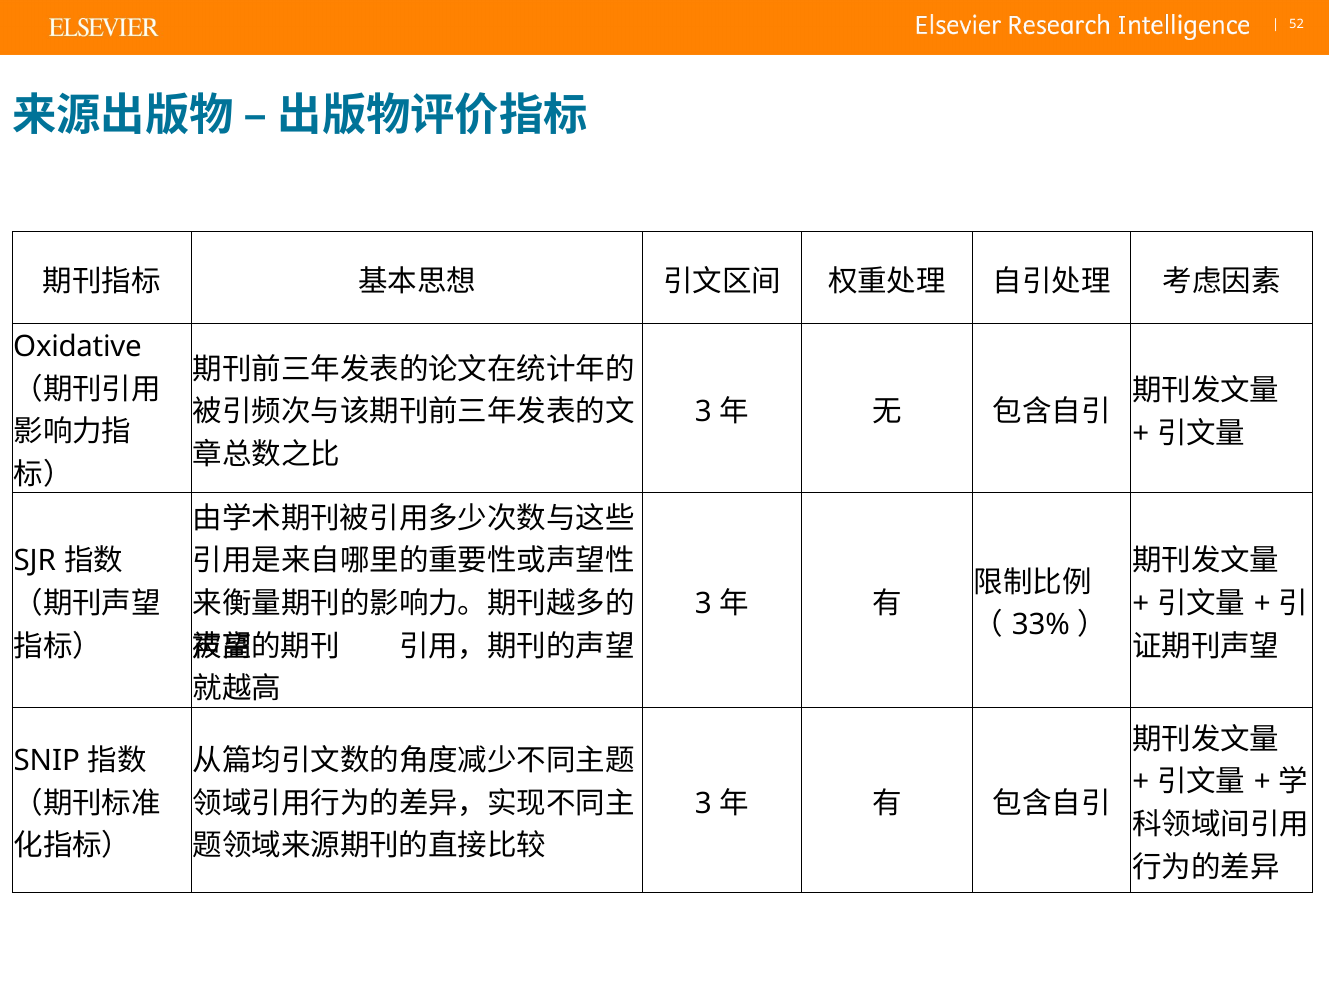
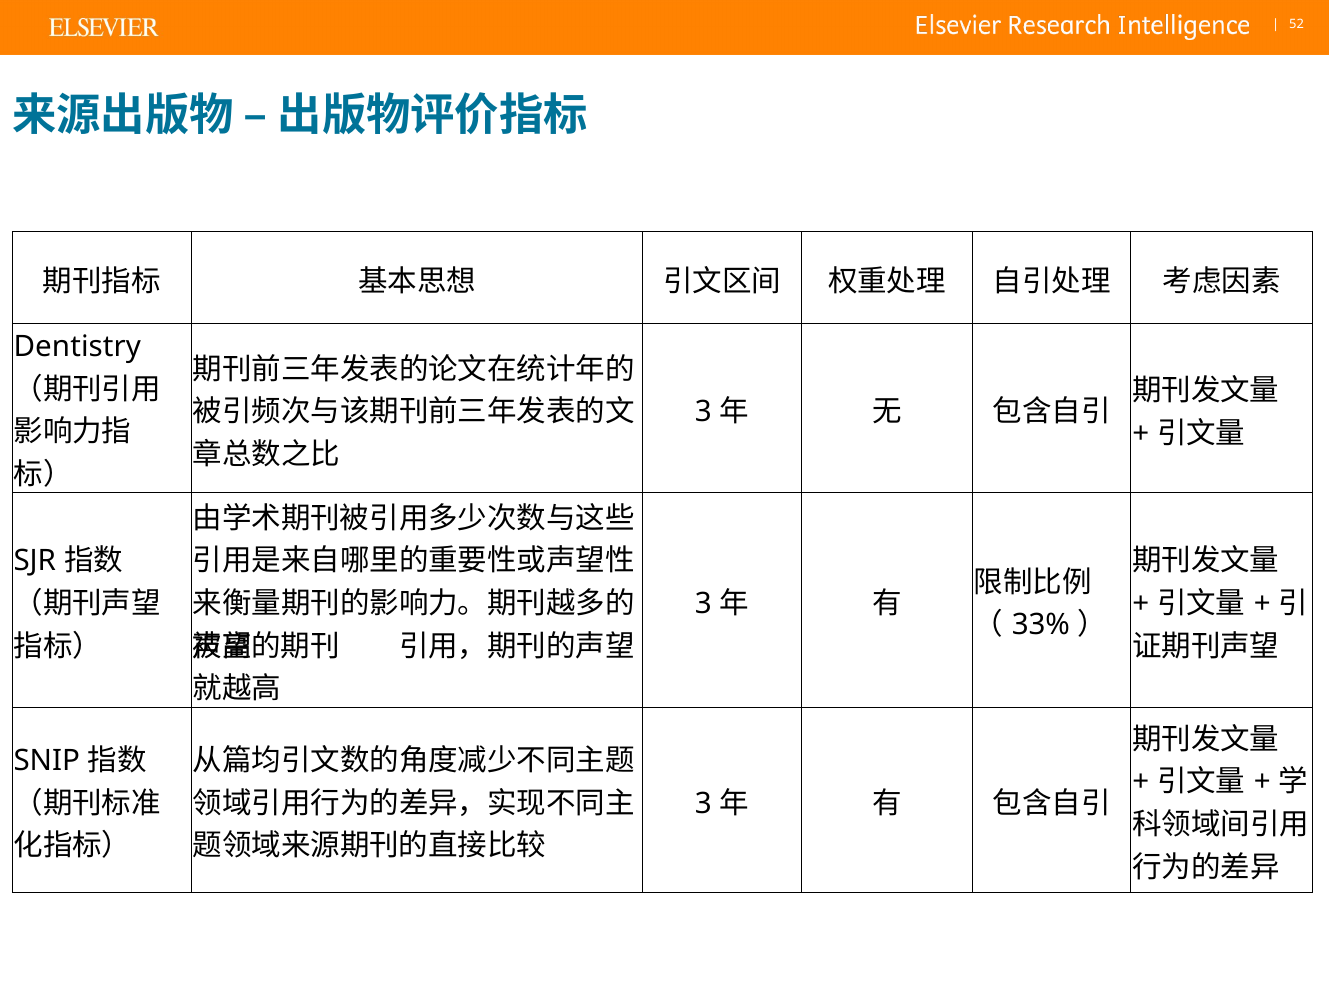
Oxidative: Oxidative -> Dentistry (77, 347)
